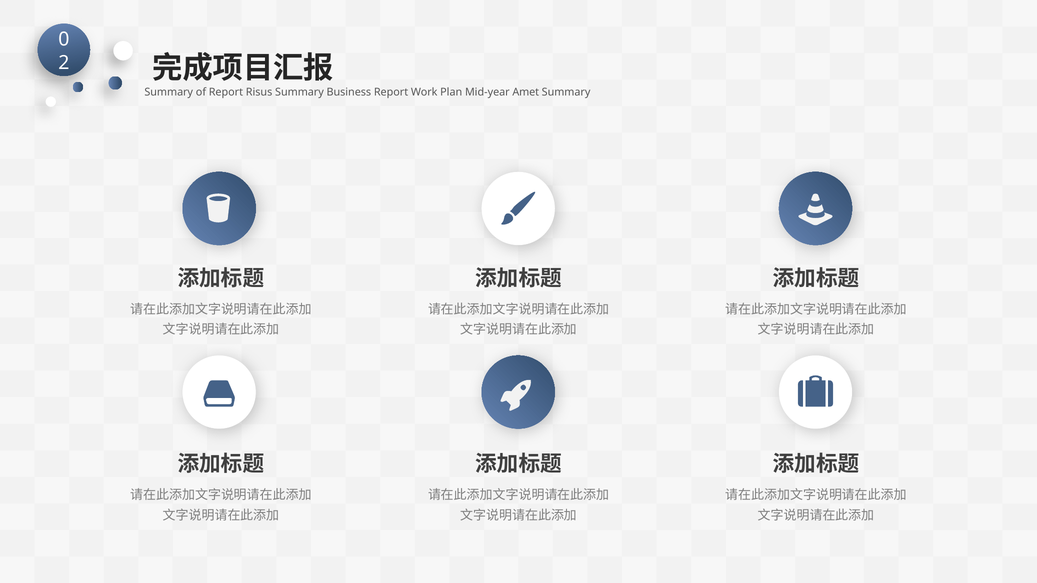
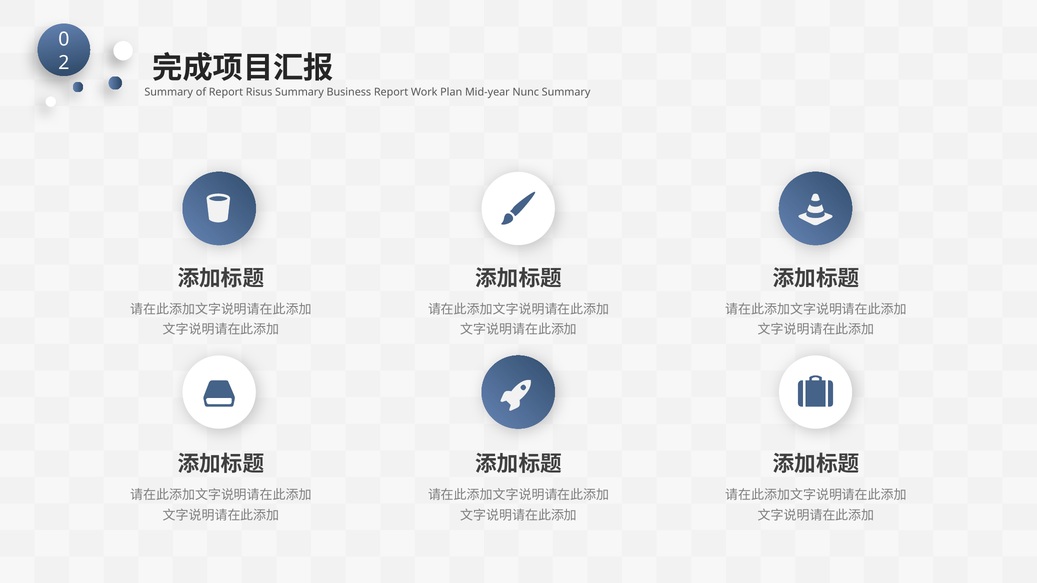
Amet: Amet -> Nunc (526, 92)
